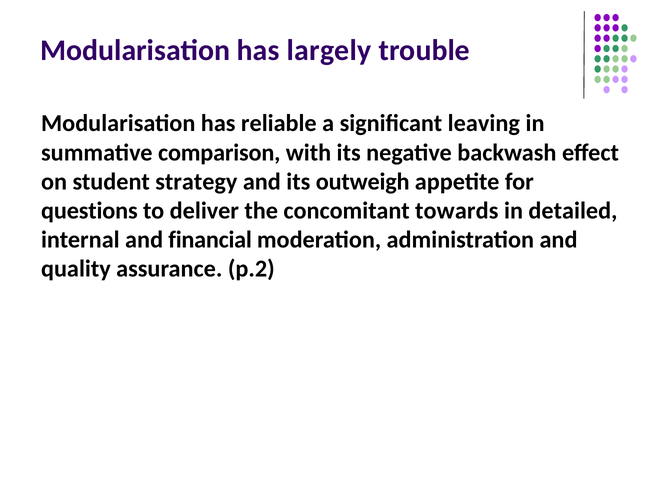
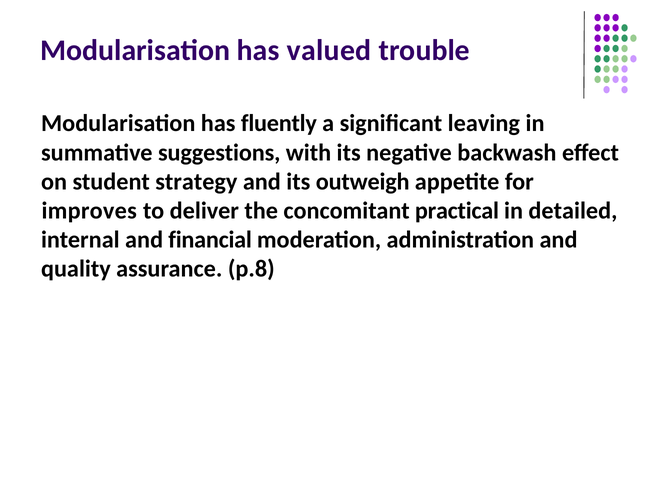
largely: largely -> valued (329, 50)
reliable: reliable -> fluently (279, 123)
comparison: comparison -> suggestions (219, 152)
questions: questions -> improves (89, 210)
towards: towards -> practical (457, 210)
p.2: p.2 -> p.8 (251, 269)
